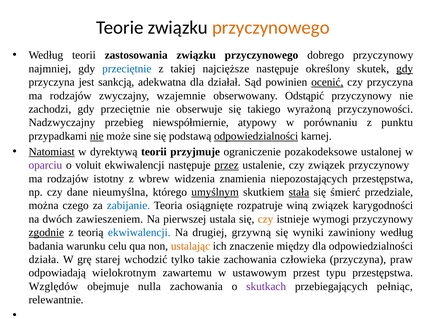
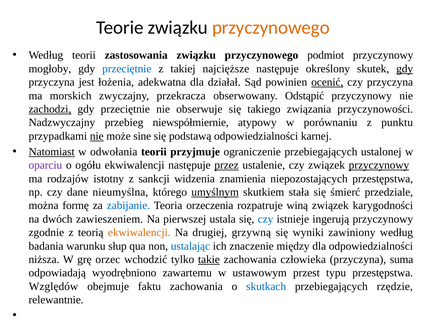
dobrego: dobrego -> podmiot (326, 55)
najmniej: najmniej -> mogłoby (50, 69)
sankcją: sankcją -> łożenia (116, 82)
rodzajów: rodzajów -> morskich (71, 96)
wzajemnie: wzajemnie -> przekracza (181, 96)
zachodzi underline: none -> present (50, 109)
wyrażoną: wyrażoną -> związania (309, 109)
odpowiedzialności underline: present -> none (256, 136)
dyrektywą: dyrektywą -> odwołania (114, 152)
ograniczenie pozakodeksowe: pozakodeksowe -> przebiegających (321, 152)
voluit: voluit -> ogółu (88, 165)
przyczynowy underline: none -> present (379, 165)
wbrew: wbrew -> sankcji (154, 179)
stała underline: present -> none (299, 192)
czego: czego -> formę (76, 206)
osiągnięte: osiągnięte -> orzeczenia (210, 206)
czy colour: orange -> blue (266, 219)
wymogi: wymogi -> ingerują (331, 219)
zgodnie underline: present -> none (46, 233)
ekwiwalencji colour: blue -> orange (139, 233)
celu: celu -> słup (117, 246)
ustalając colour: orange -> blue (190, 246)
działa: działa -> niższa (44, 260)
starej: starej -> orzec (108, 260)
takie underline: none -> present (209, 260)
praw: praw -> suma (402, 260)
wielokrotnym: wielokrotnym -> wyodrębniono (124, 273)
nulla: nulla -> faktu (149, 287)
skutkach colour: purple -> blue (266, 287)
pełniąc: pełniąc -> rzędzie (395, 287)
